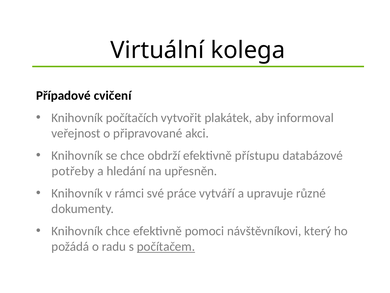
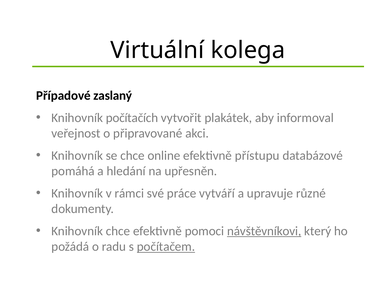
cvičení: cvičení -> zaslaný (113, 95)
obdrží: obdrží -> online (164, 155)
potřeby: potřeby -> pomáhá (73, 171)
návštěvníkovi underline: none -> present (264, 231)
